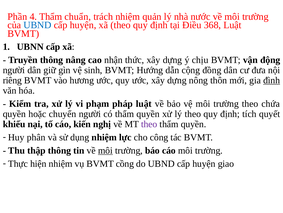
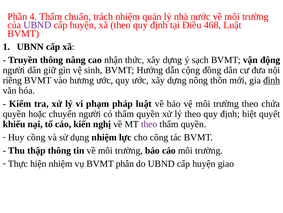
UBND colour: blue -> purple (37, 25)
368: 368 -> 468 (212, 25)
chịu: chịu -> sạch (200, 60)
tích: tích -> biệt (249, 114)
phân: phân -> cồng (36, 137)
môi underline: present -> none (105, 150)
cồng: cồng -> phân (125, 163)
